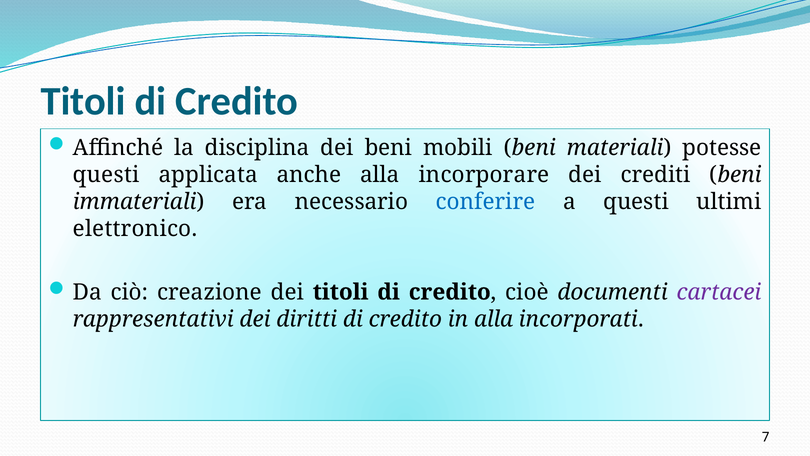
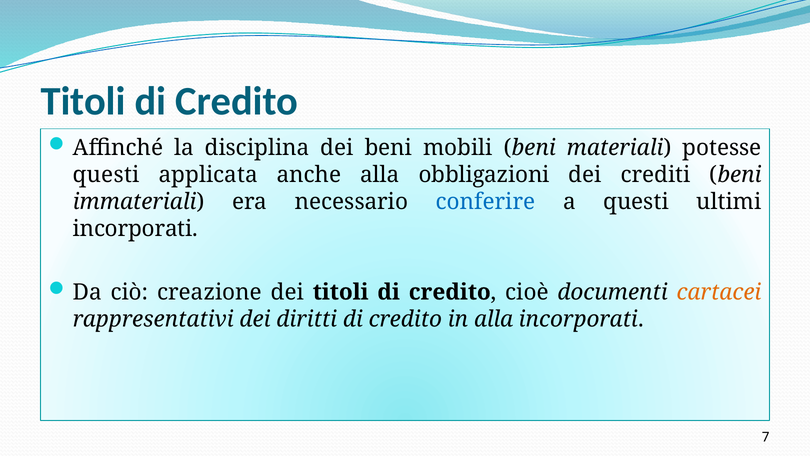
incorporare: incorporare -> obbligazioni (484, 175)
elettronico: elettronico -> incorporati (135, 229)
cartacei colour: purple -> orange (719, 292)
